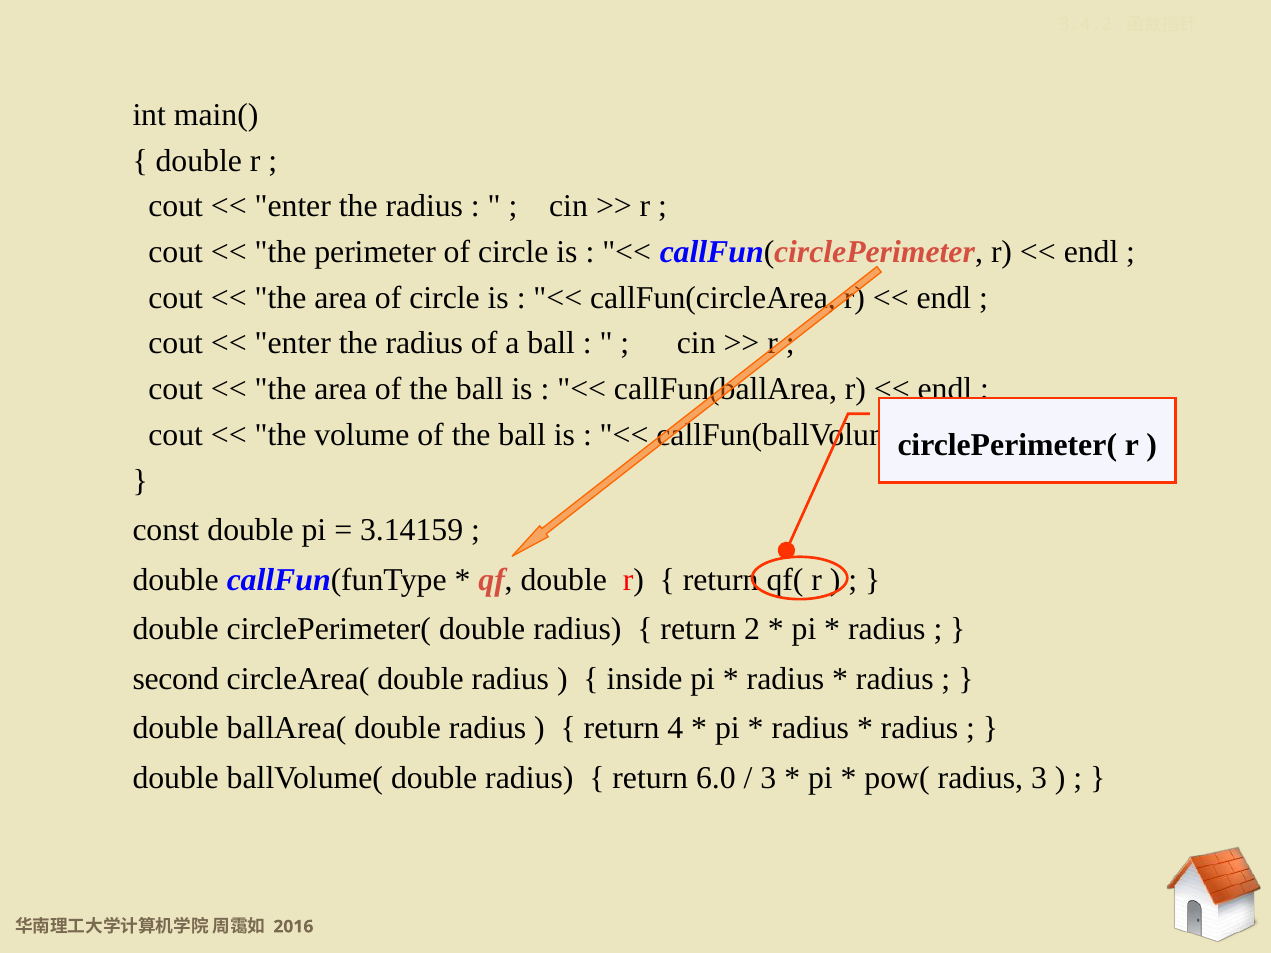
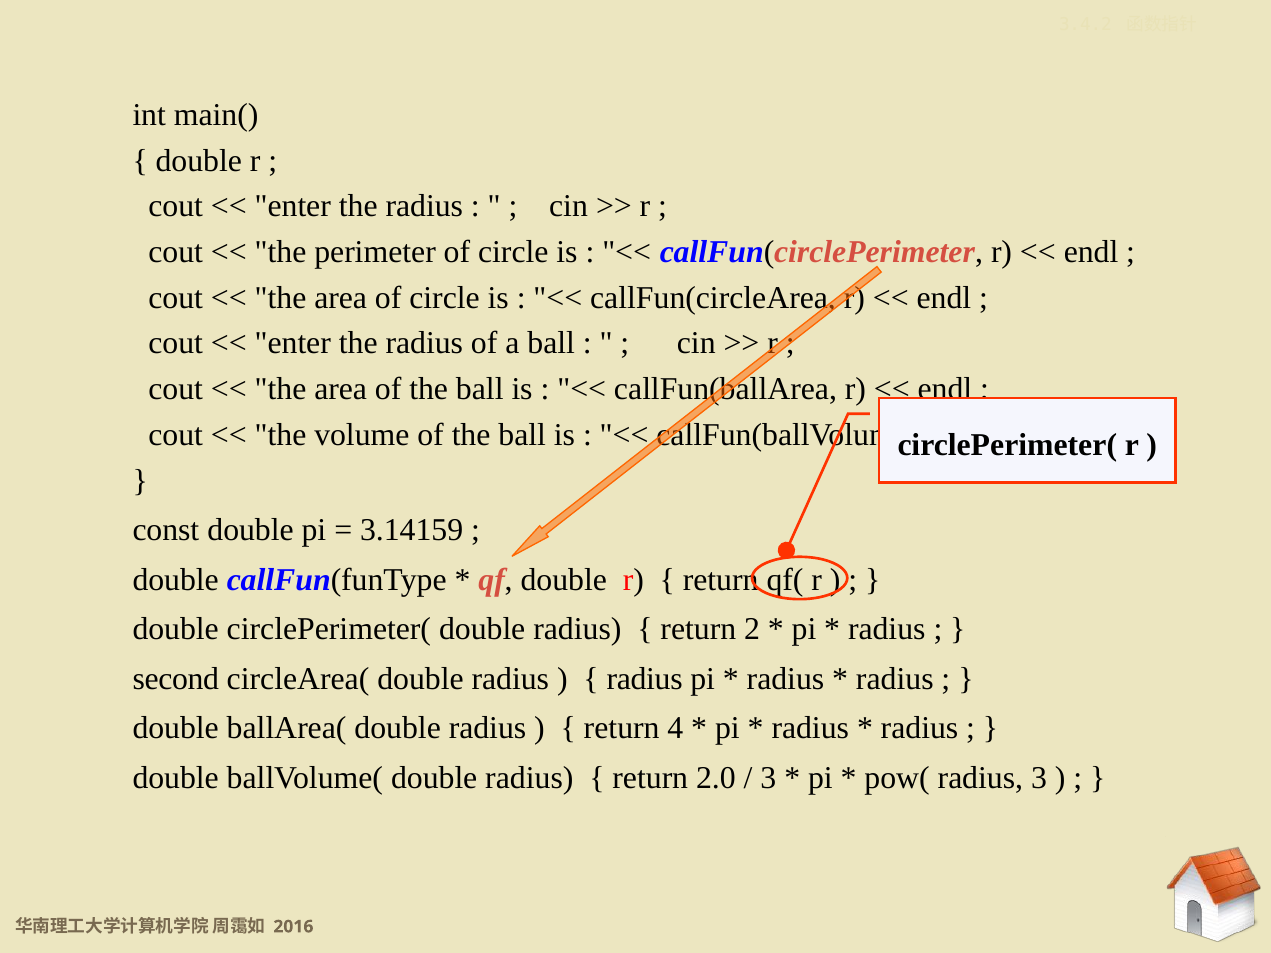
inside: inside -> radius (645, 679)
6.0: 6.0 -> 2.0 (716, 778)
